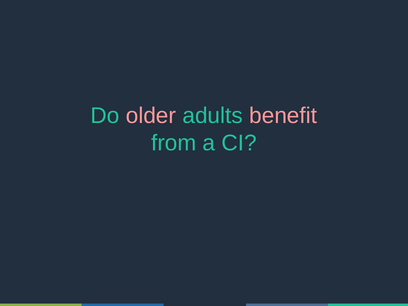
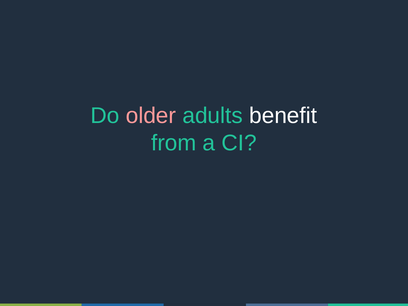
benefit colour: pink -> white (283, 116)
